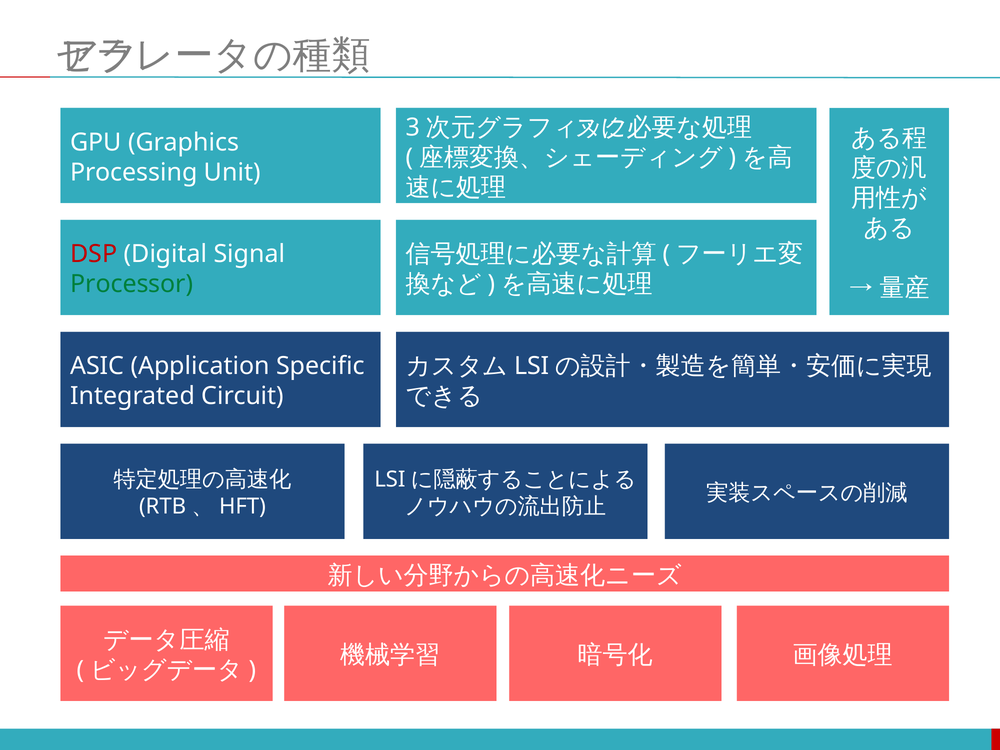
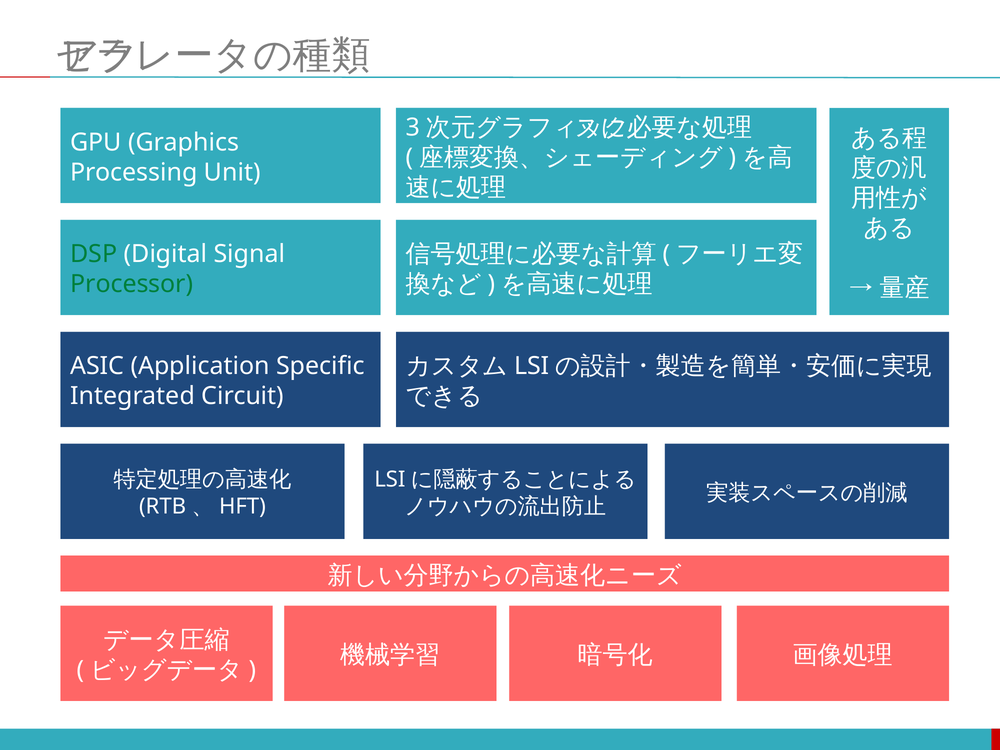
DSP colour: red -> green (94, 254)
